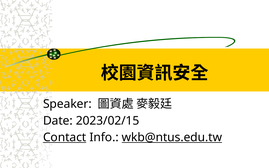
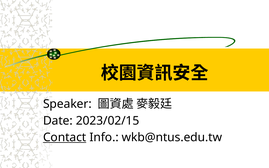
wkb@ntus.edu.tw underline: present -> none (172, 138)
